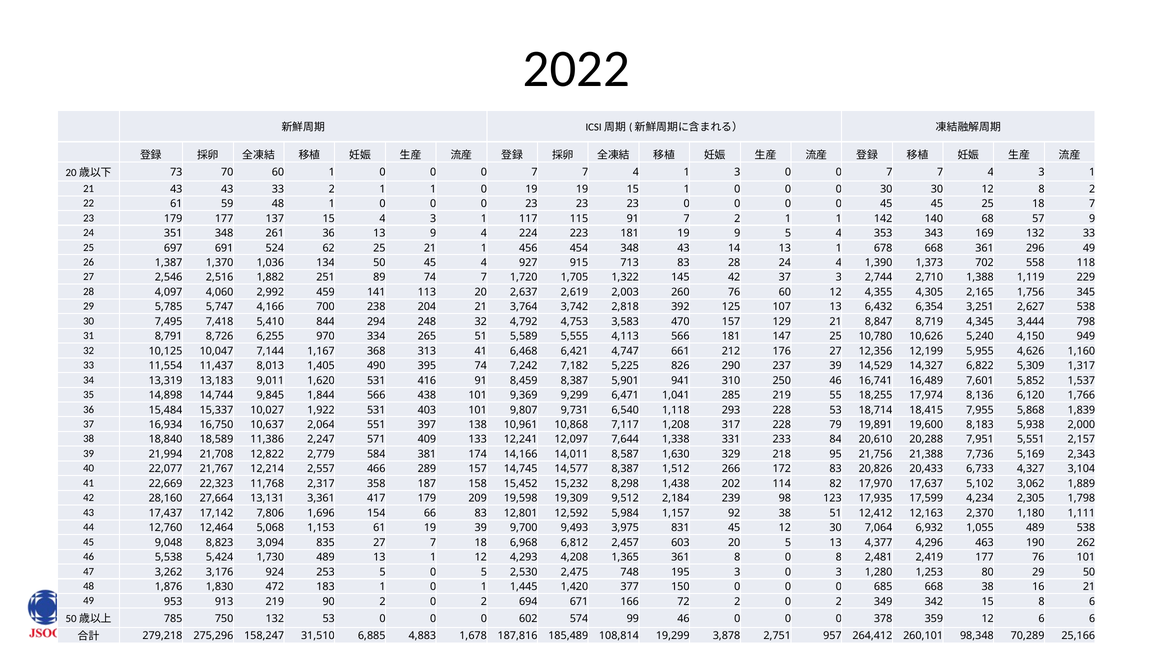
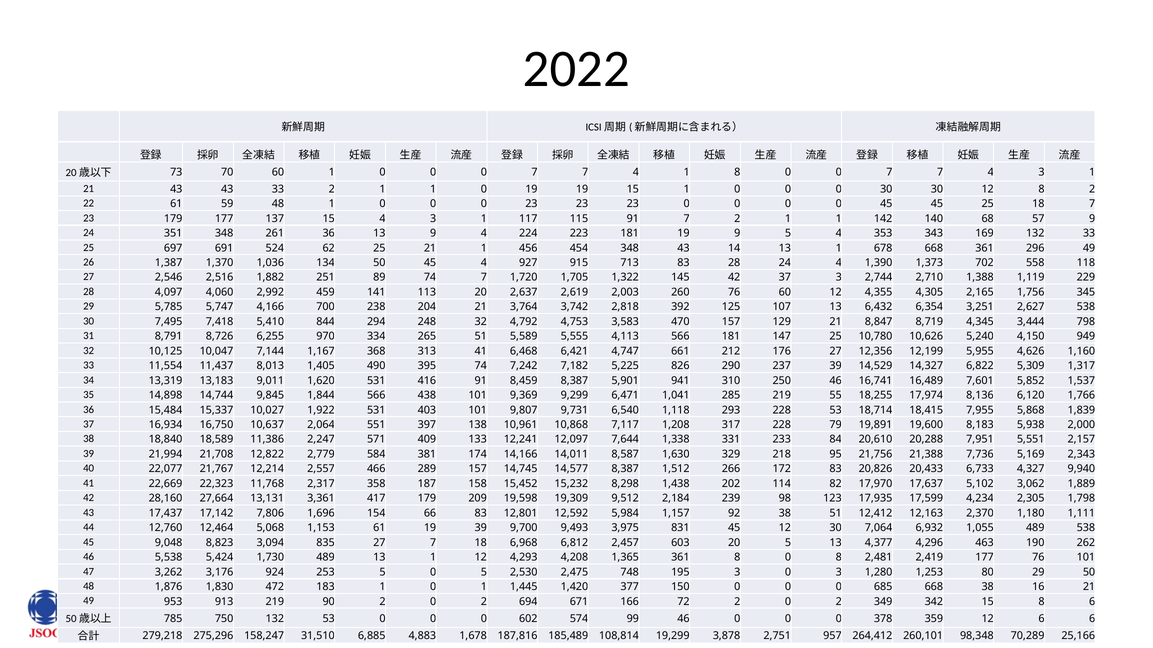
1 3: 3 -> 8 (737, 172)
3,104: 3,104 -> 9,940 (1081, 469)
